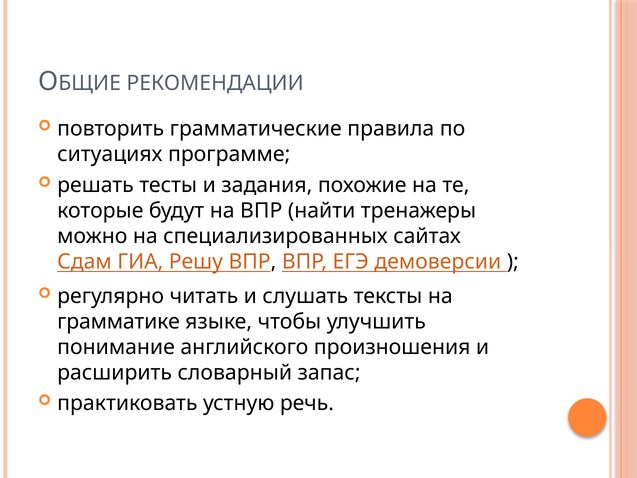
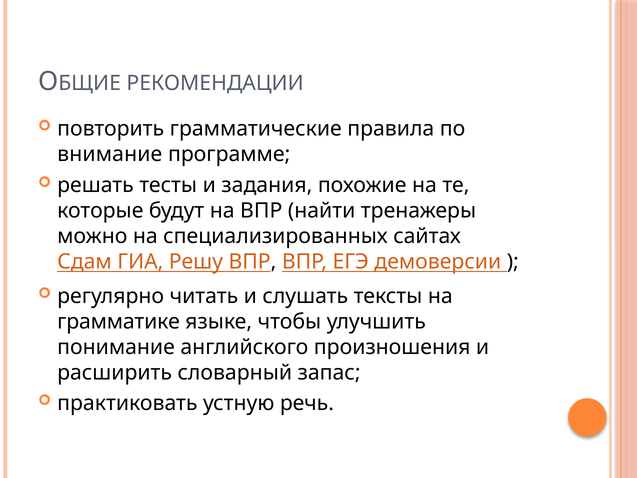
ситуациях: ситуациях -> внимание (110, 154)
